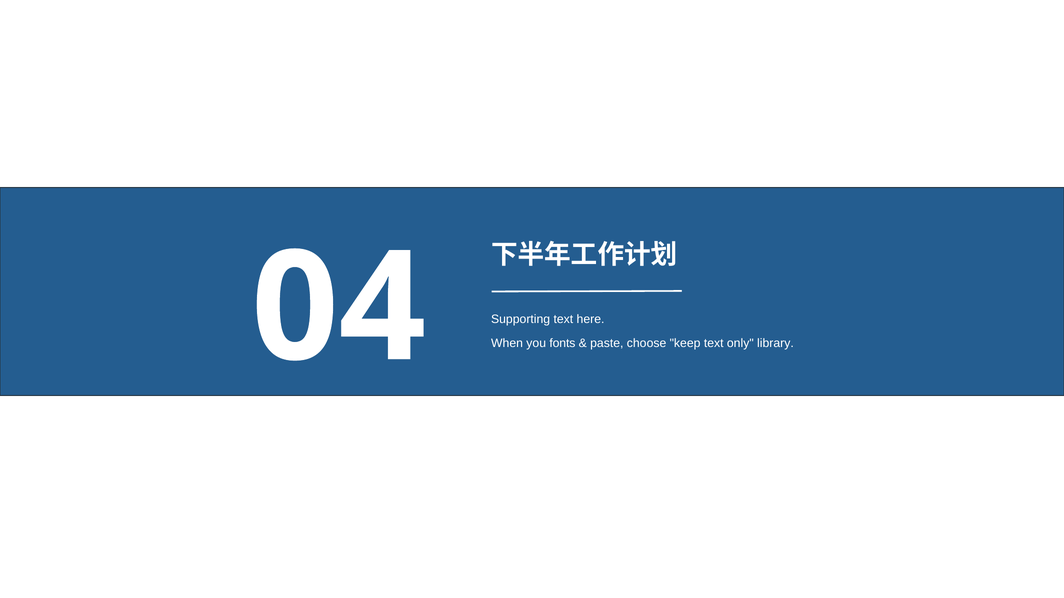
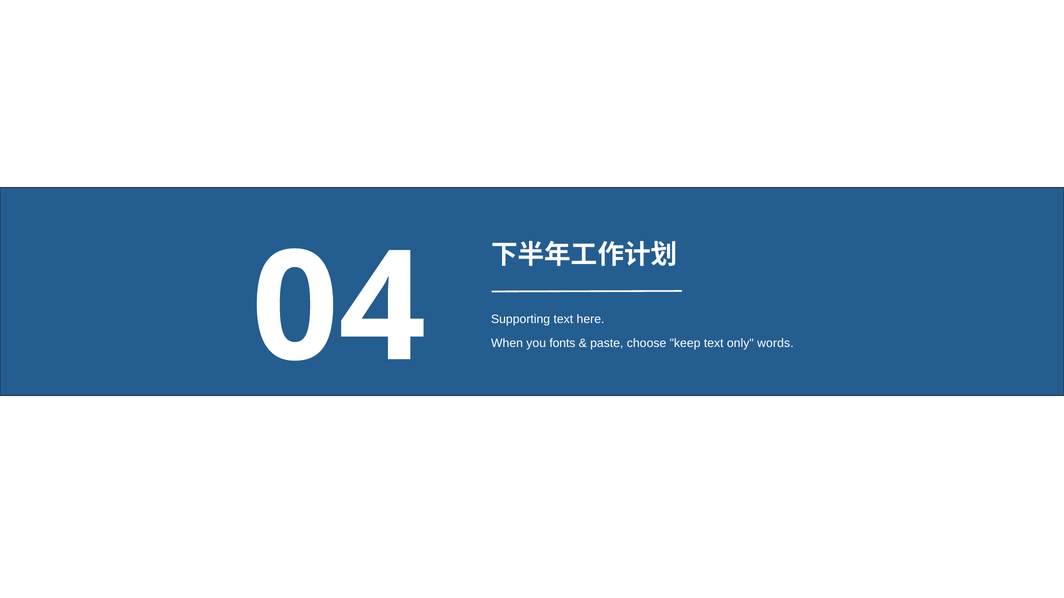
library: library -> words (775, 344)
